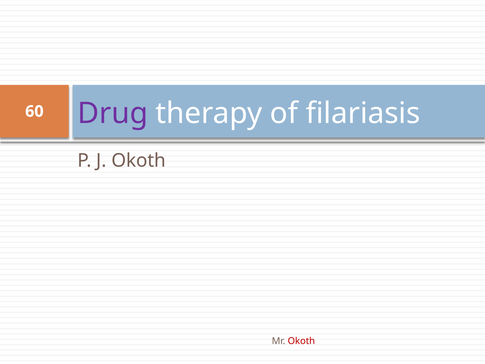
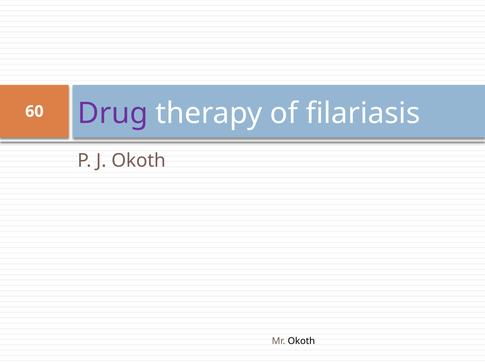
Okoth colour: red -> black (301, 341)
